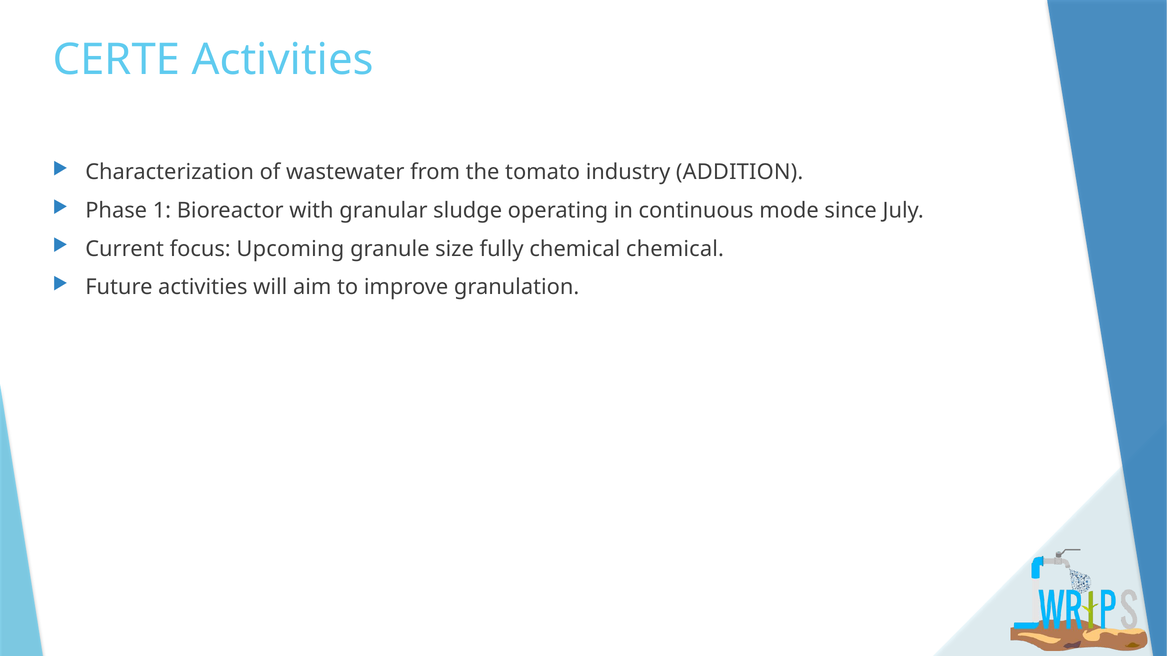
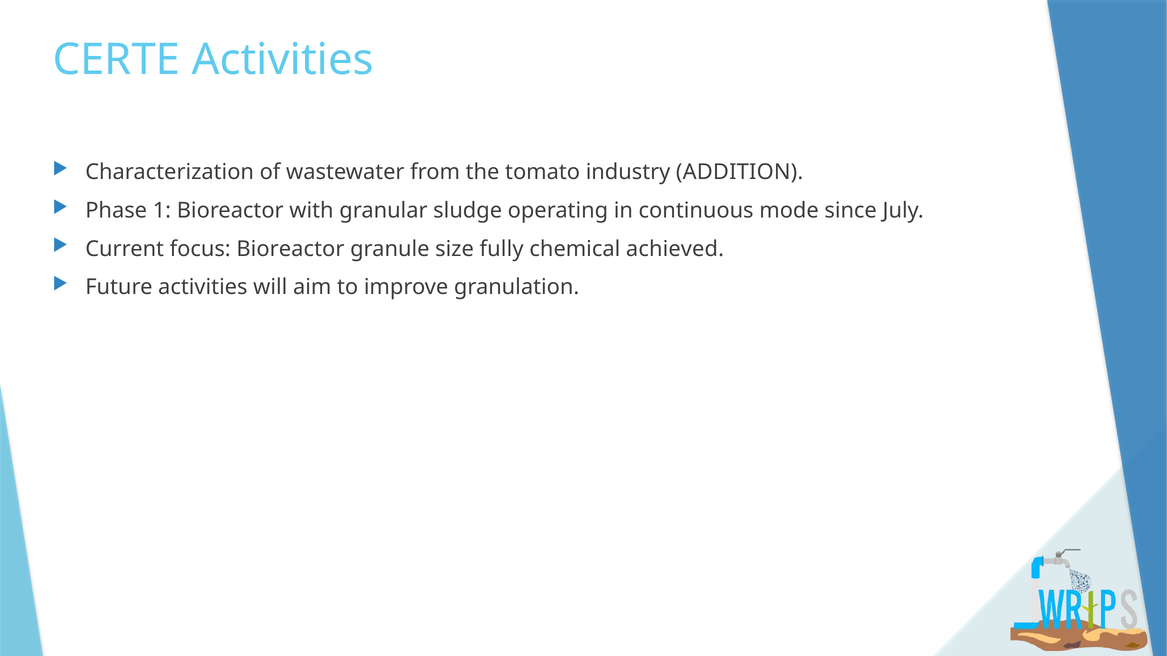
focus Upcoming: Upcoming -> Bioreactor (290, 249)
chemical chemical: chemical -> achieved (675, 249)
